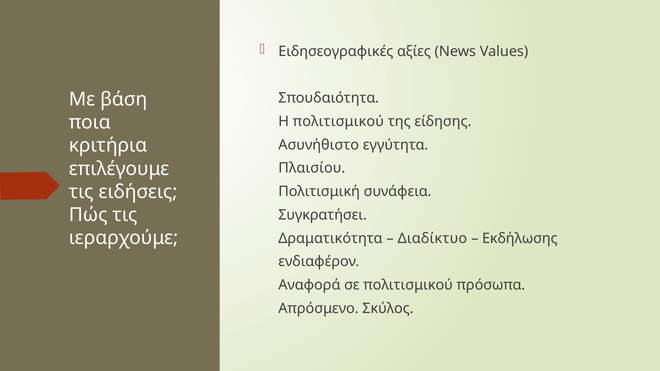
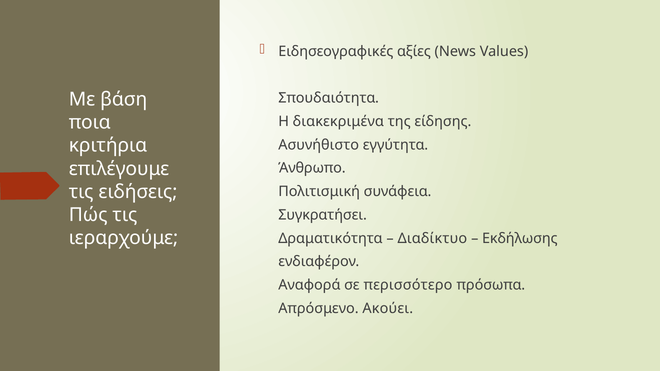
Η πολιτισμικού: πολιτισμικού -> διακεκριμένα (338, 122)
Πλαισίου: Πλαισίου -> Άνθρωπο (312, 168)
σε πολιτισμικού: πολιτισμικού -> περισσότερο (408, 285)
Σκύλος: Σκύλος -> Ακούει (388, 309)
